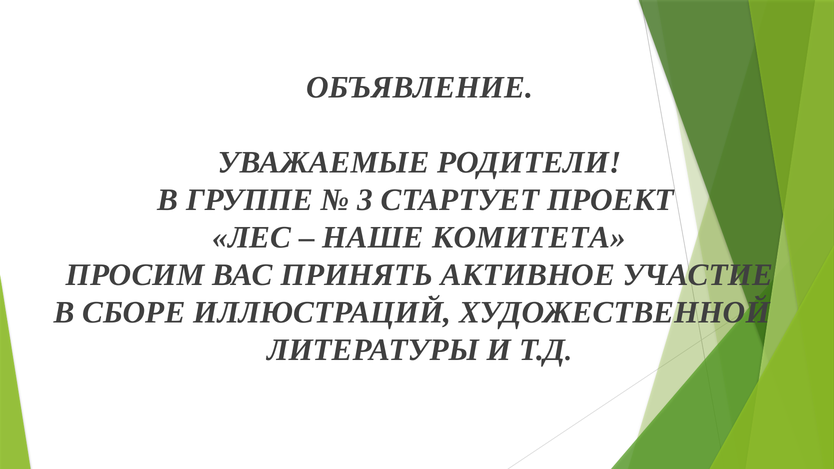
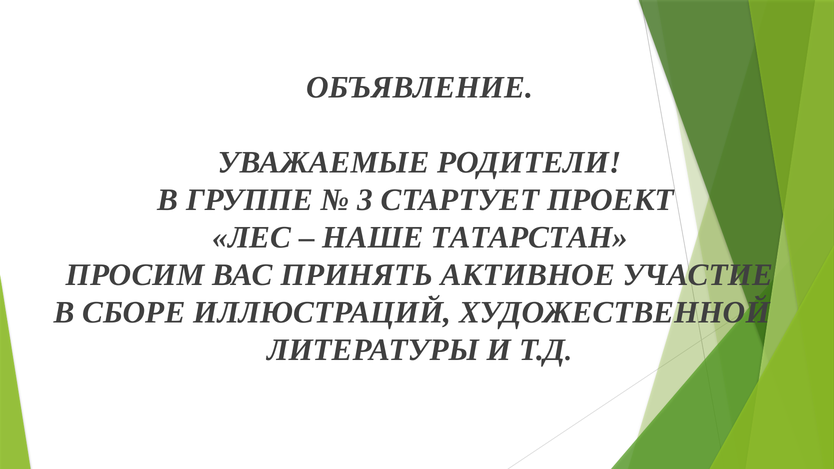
КОМИТЕТА: КОМИТЕТА -> ТАТАРСТАН (529, 237)
